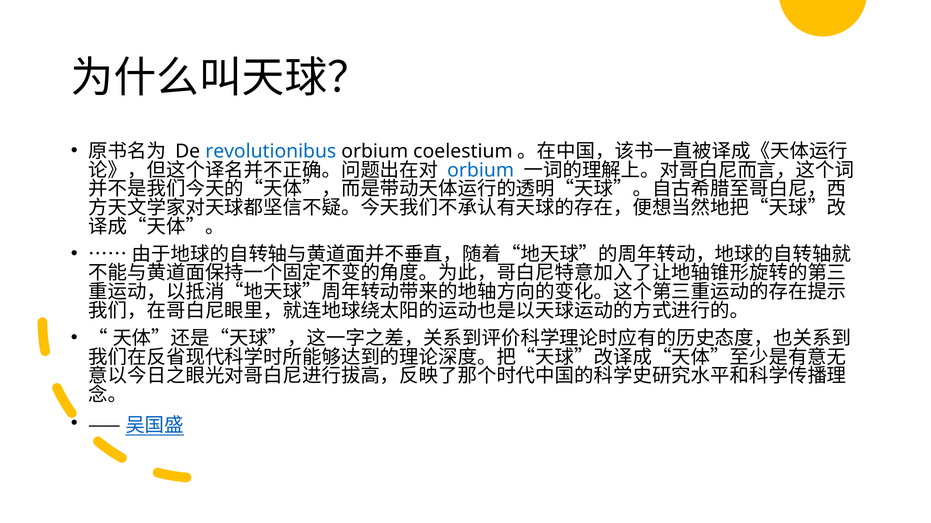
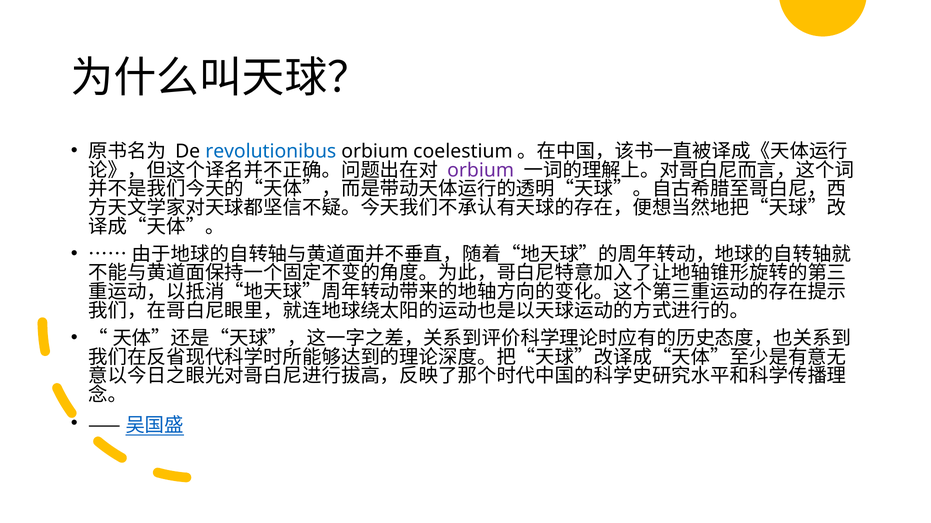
orbium colour: blue -> purple (481, 170)
